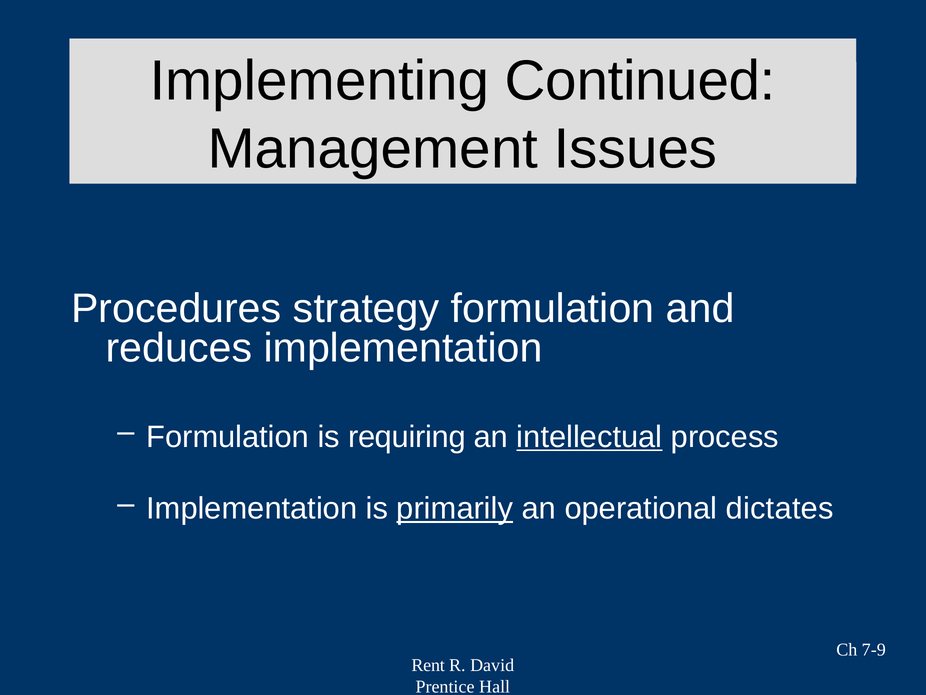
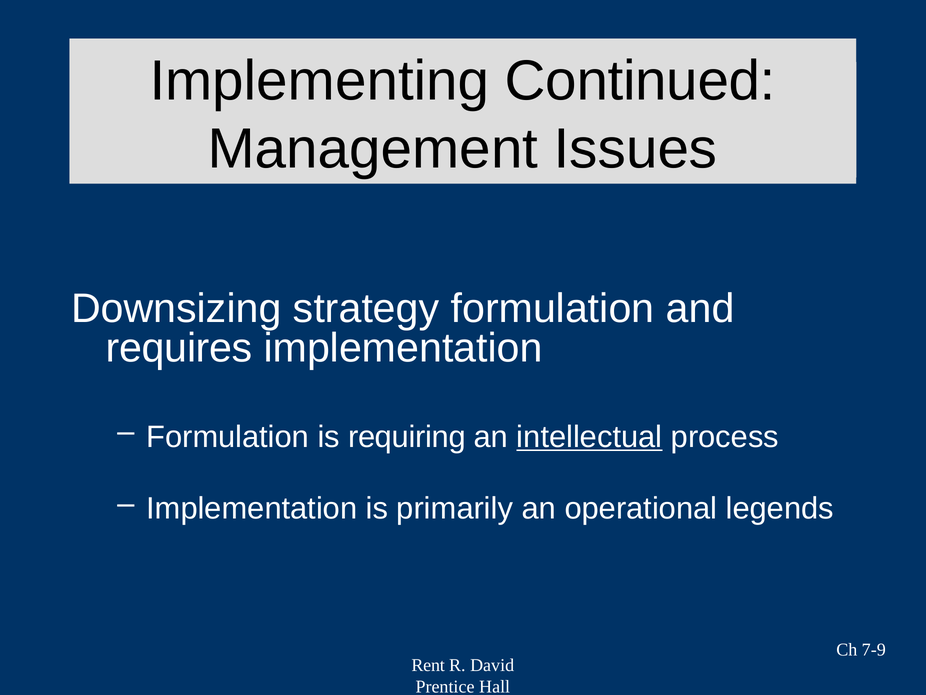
Procedures: Procedures -> Downsizing (176, 308)
reduces: reduces -> requires (179, 348)
primarily underline: present -> none (455, 508)
dictates: dictates -> legends (780, 508)
